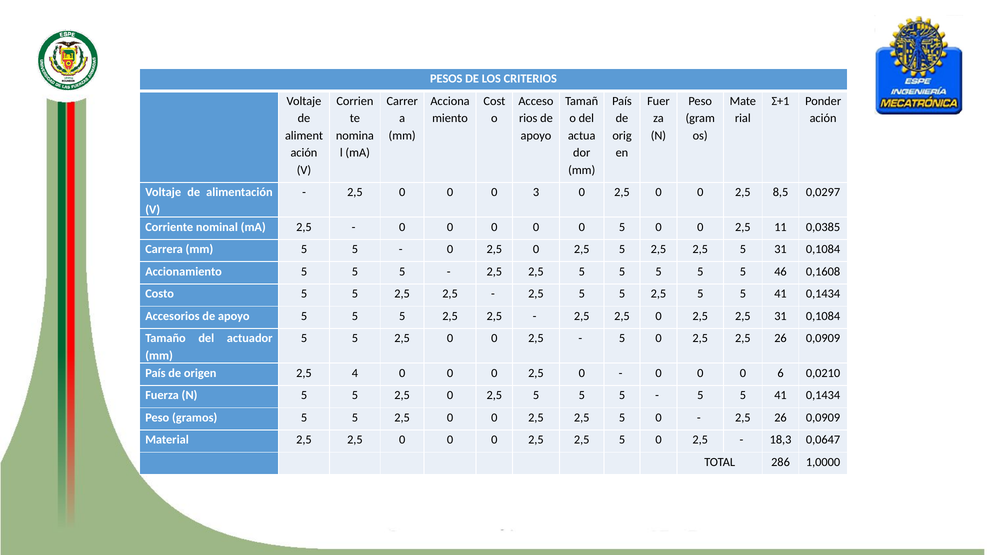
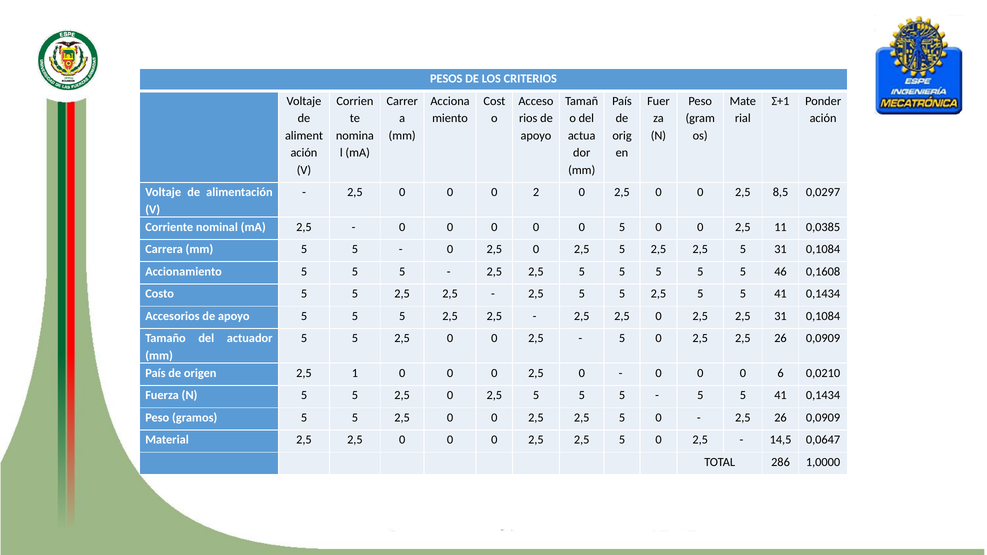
3: 3 -> 2 (536, 192)
4: 4 -> 1 (355, 373)
18,3: 18,3 -> 14,5 (781, 440)
